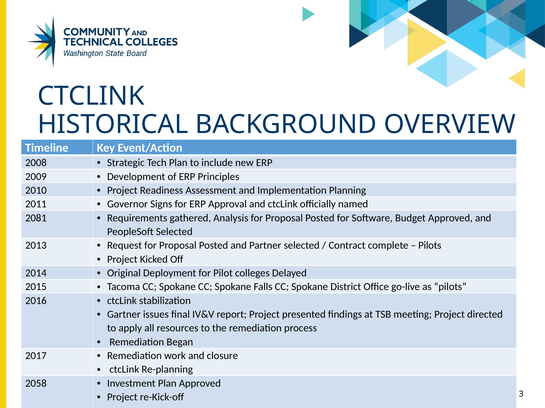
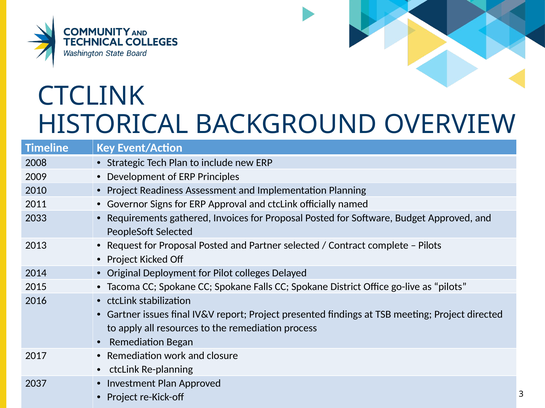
2081: 2081 -> 2033 (36, 218)
Analysis: Analysis -> Invoices (231, 218)
2058: 2058 -> 2037 (36, 384)
